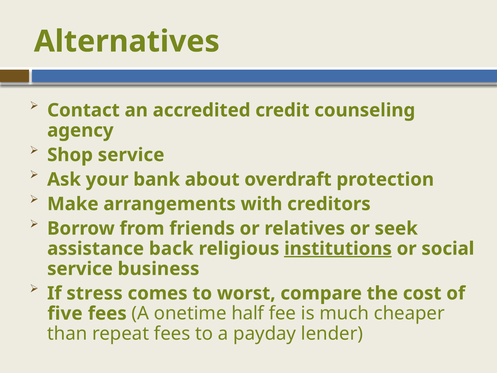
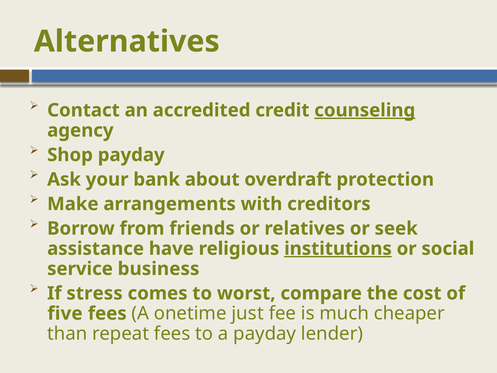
counseling underline: none -> present (365, 110)
Shop service: service -> payday (131, 155)
back: back -> have (171, 248)
half: half -> just (248, 313)
